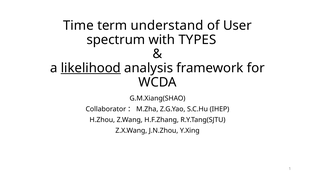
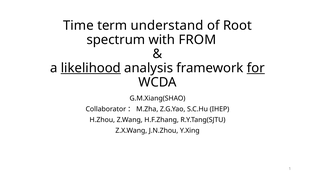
User: User -> Root (237, 26)
TYPES: TYPES -> FROM (197, 40)
for underline: none -> present (256, 68)
